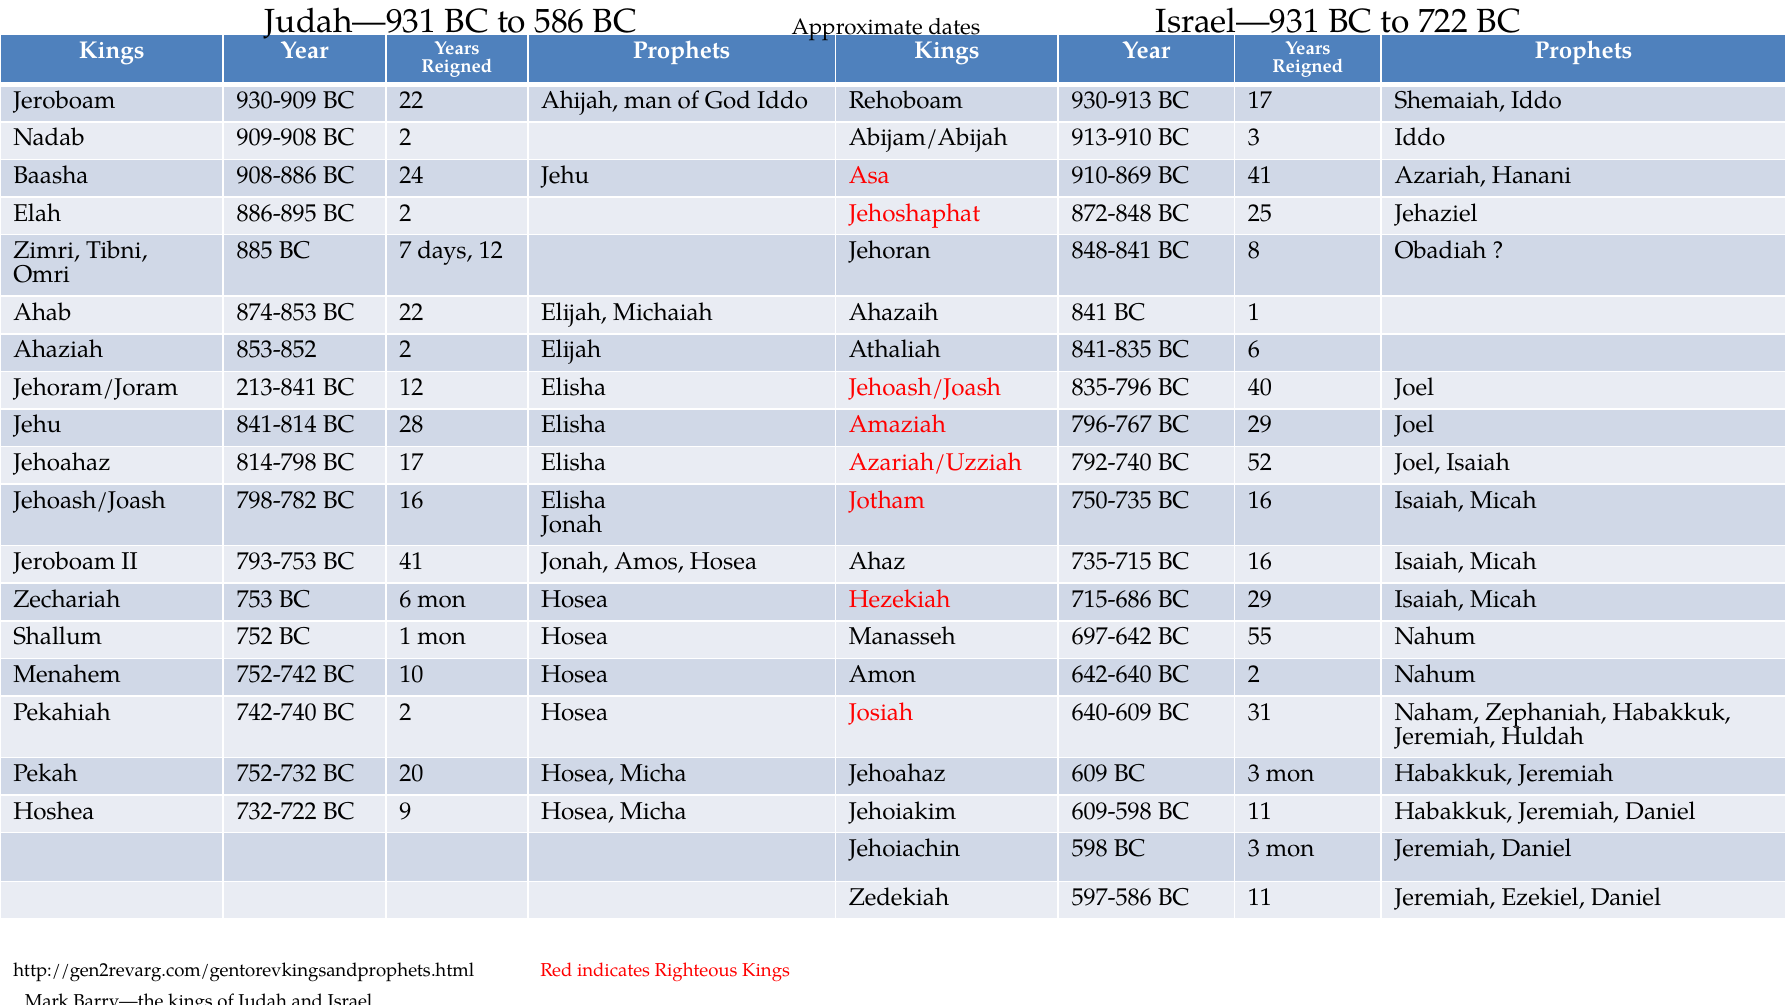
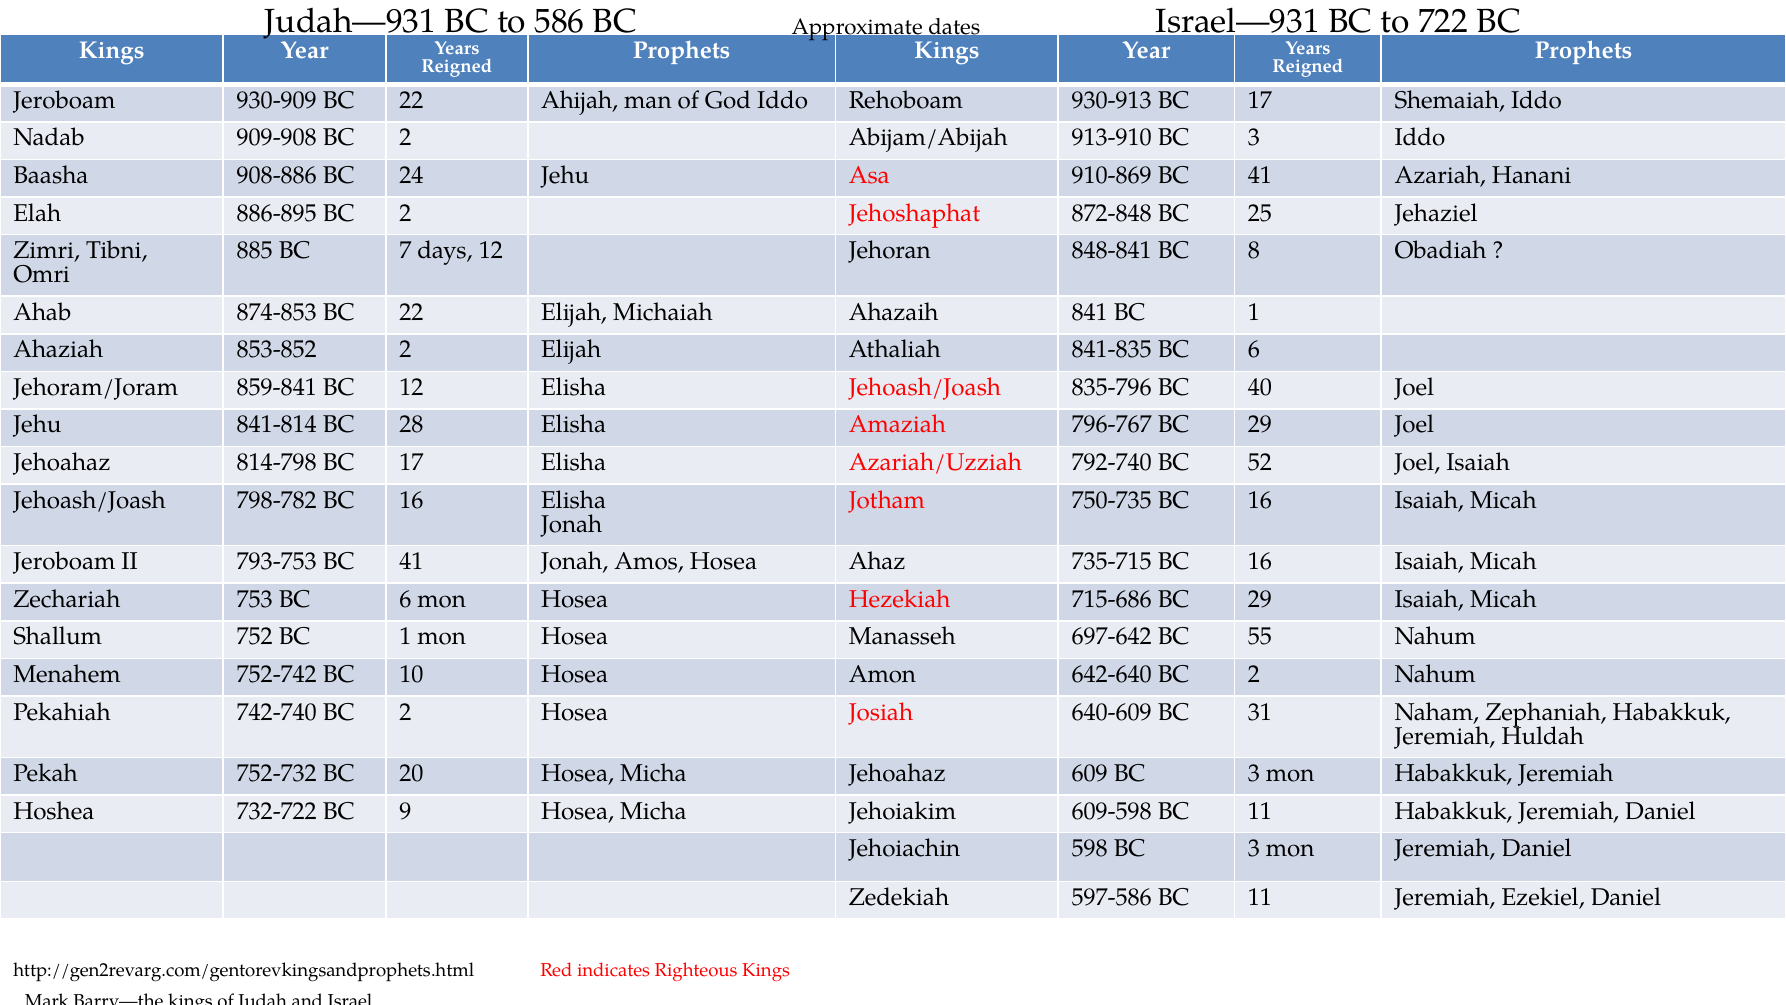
213-841: 213-841 -> 859-841 (277, 387)
